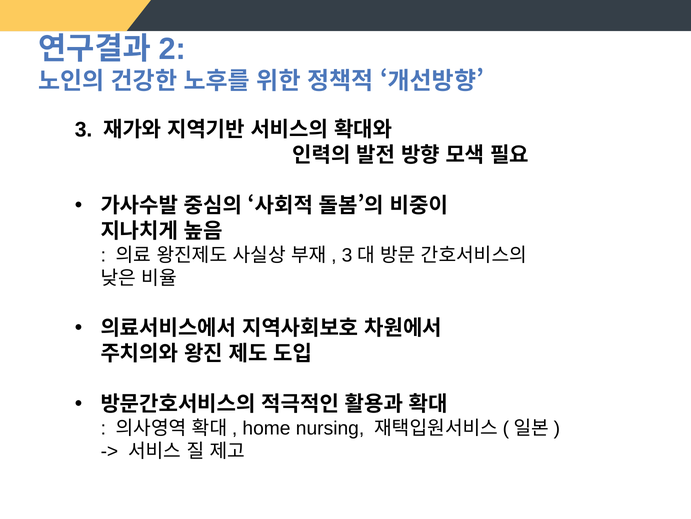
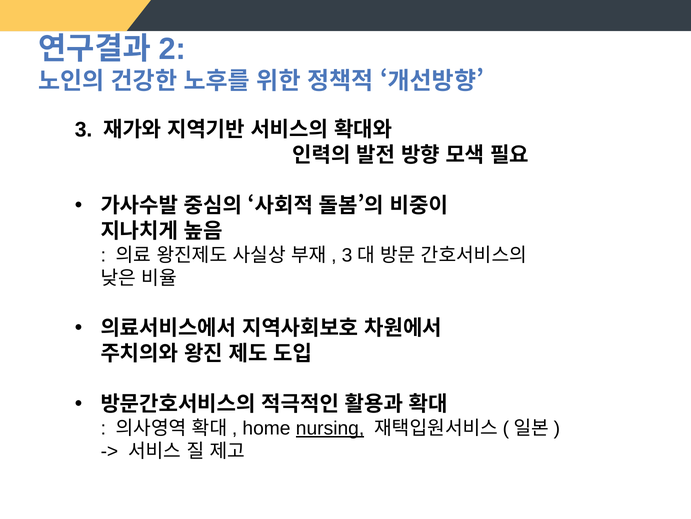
nursing underline: none -> present (330, 428)
